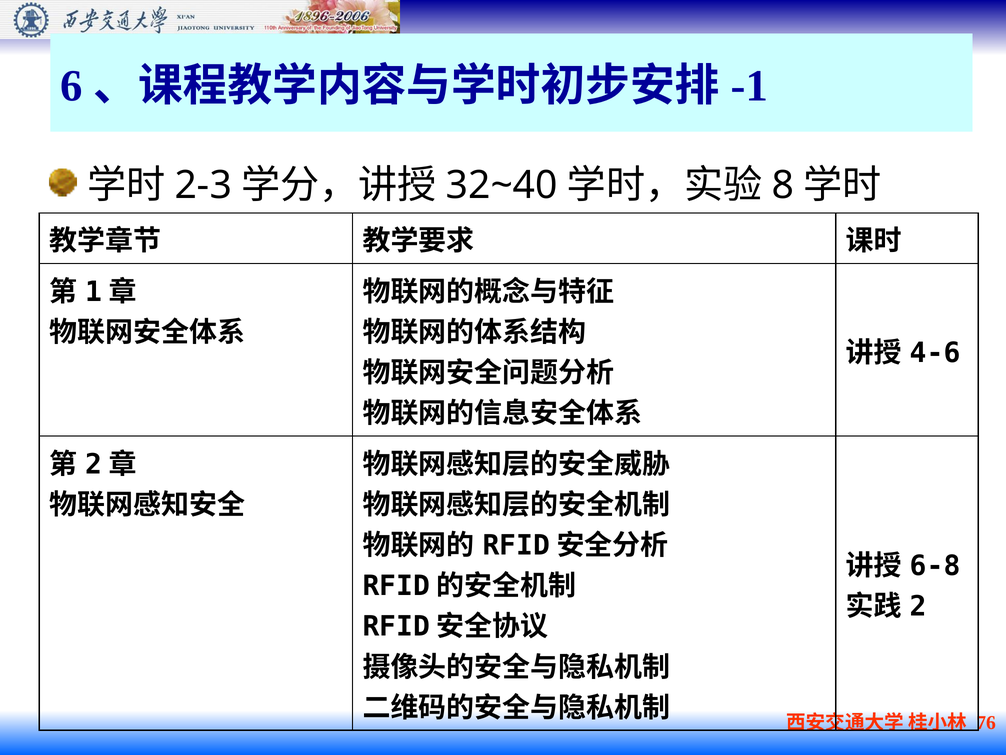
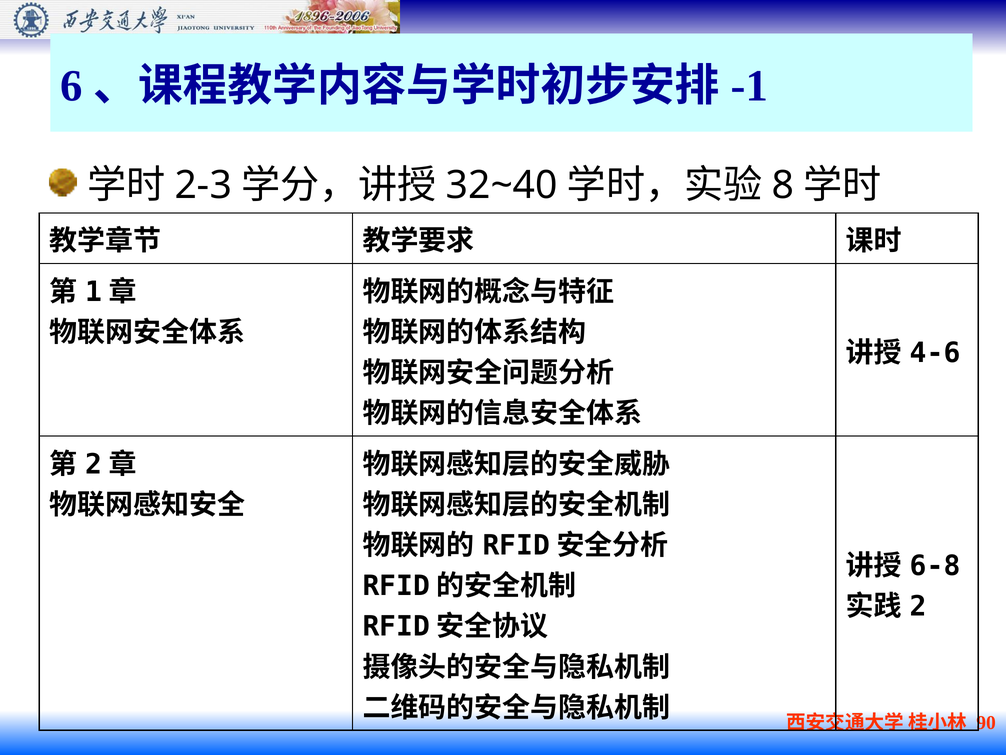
76: 76 -> 90 (986, 722)
